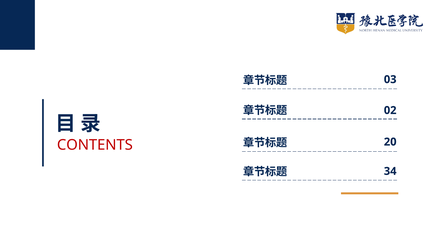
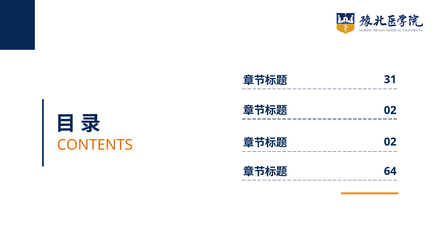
03: 03 -> 31 (390, 80)
20: 20 -> 02 (390, 142)
CONTENTS colour: red -> orange (95, 145)
34: 34 -> 64 (390, 171)
